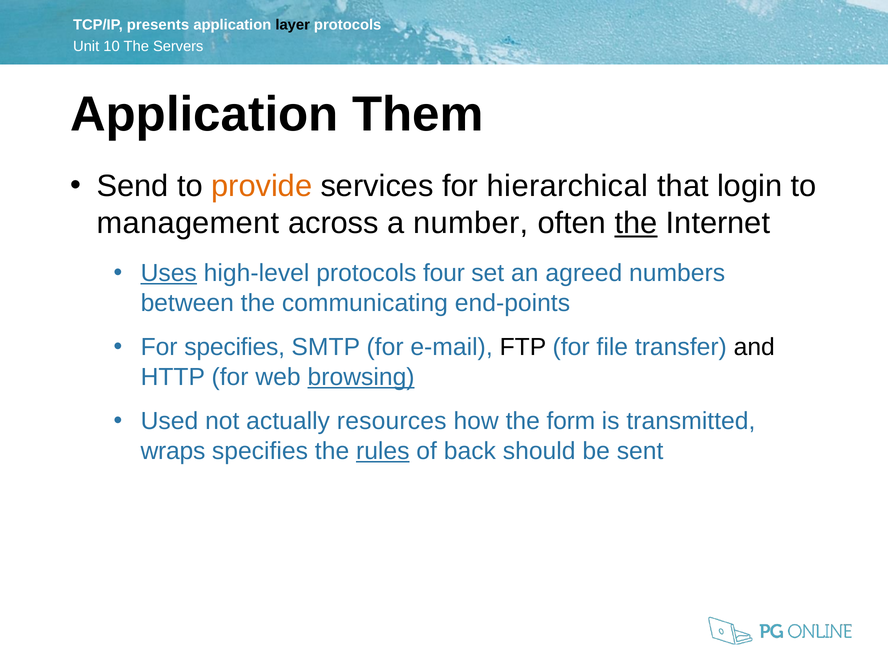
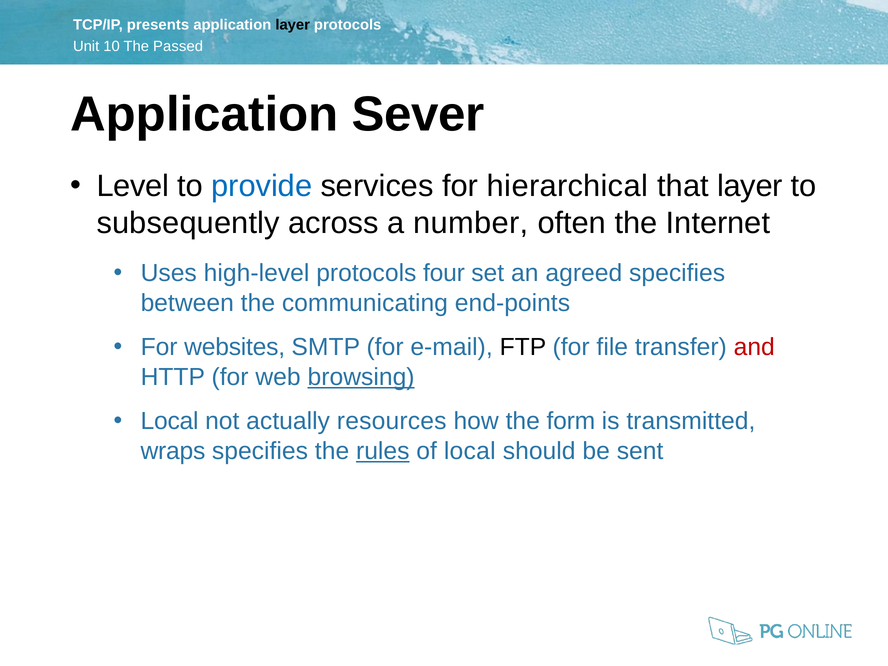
Servers: Servers -> Passed (178, 46)
Them: Them -> Sever (418, 114)
Send: Send -> Level (133, 186)
provide colour: orange -> blue (262, 186)
that login: login -> layer (750, 186)
management: management -> subsequently (188, 223)
the underline: present -> none (636, 223)
Uses underline: present -> none (169, 273)
agreed numbers: numbers -> specifies (677, 273)
For specifies: specifies -> websites (235, 347)
and colour: black -> red (754, 347)
Used: Used -> Local (170, 421)
of back: back -> local (470, 451)
